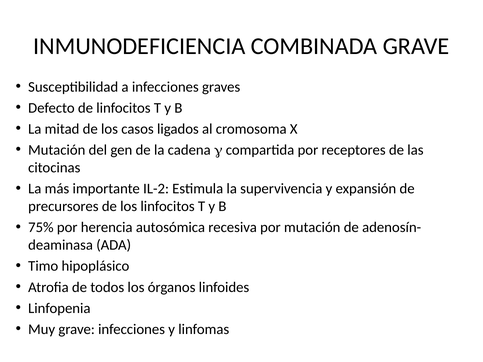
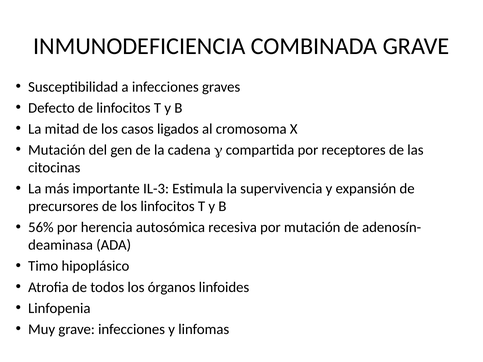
IL-2: IL-2 -> IL-3 (156, 189)
75%: 75% -> 56% (41, 228)
